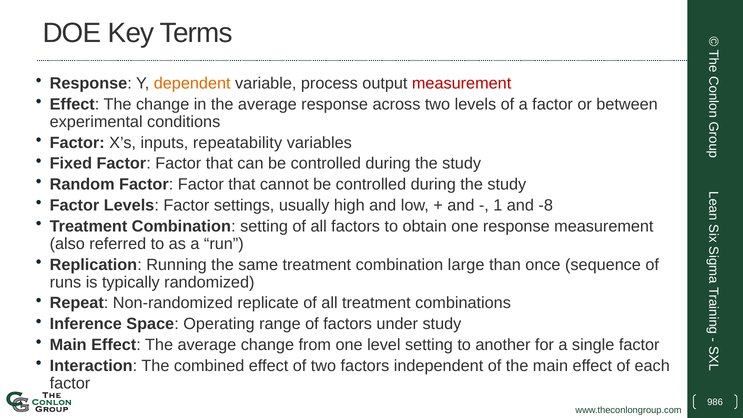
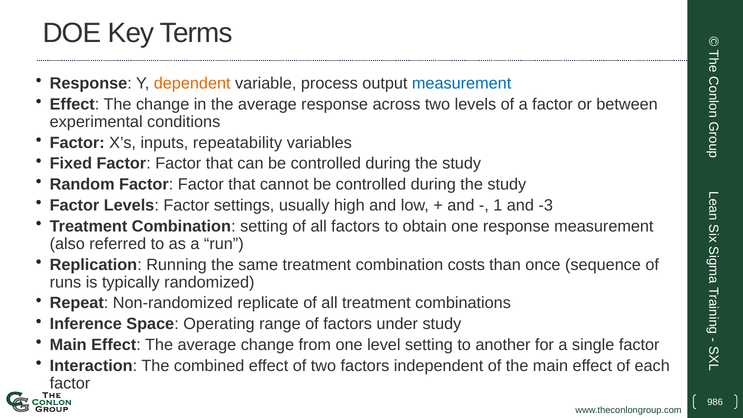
measurement colour: red -> blue (462, 83)
-8: -8 -> -3 (546, 205)
large: large -> costs (466, 265)
